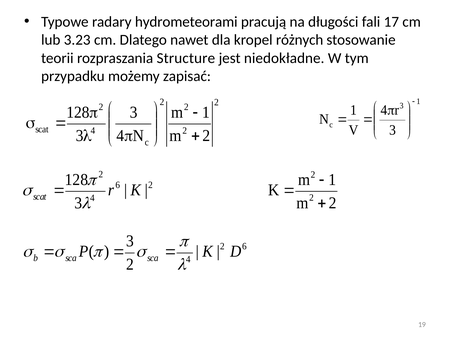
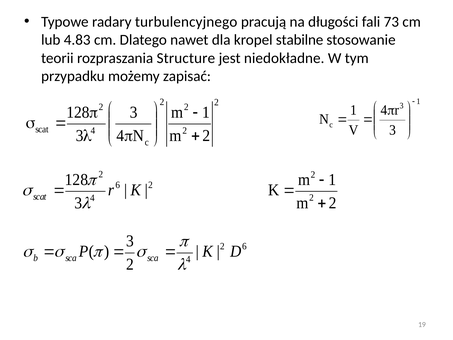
hydrometeorami: hydrometeorami -> turbulencyjnego (186, 22)
17: 17 -> 73 (391, 22)
3.23: 3.23 -> 4.83 (77, 40)
różnych: różnych -> stabilne (300, 40)
